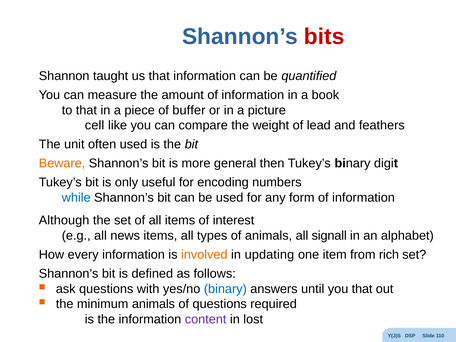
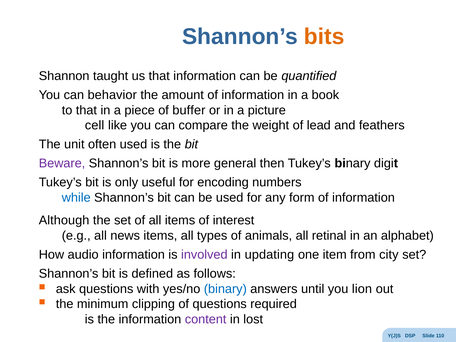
bits colour: red -> orange (324, 37)
measure: measure -> behavior (112, 95)
Beware colour: orange -> purple (62, 163)
signall: signall -> retinal (329, 236)
every: every -> audio (83, 255)
involved colour: orange -> purple (204, 255)
rich: rich -> city (389, 255)
you that: that -> lion (362, 289)
minimum animals: animals -> clipping (153, 304)
